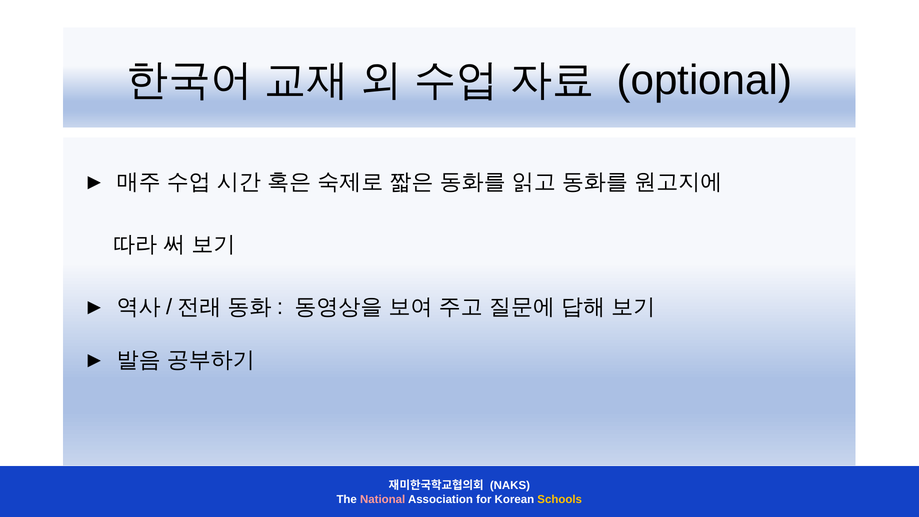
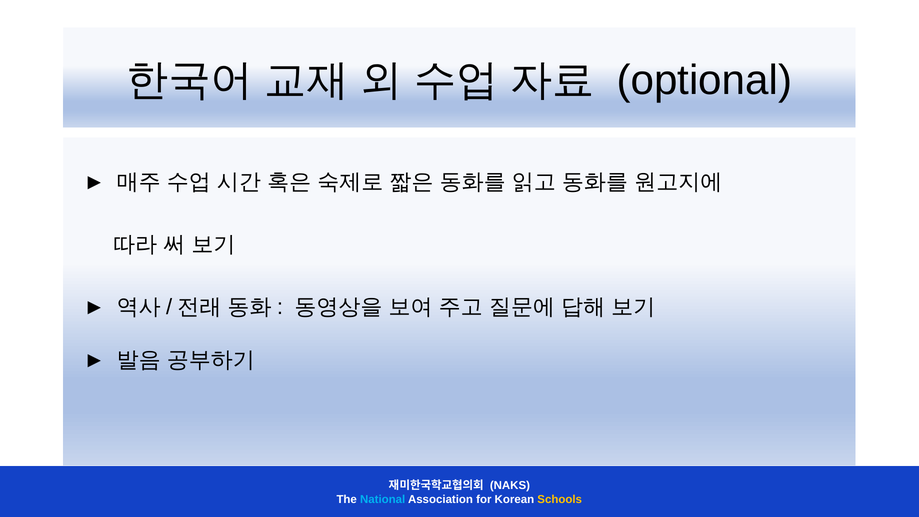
National colour: pink -> light blue (383, 499)
